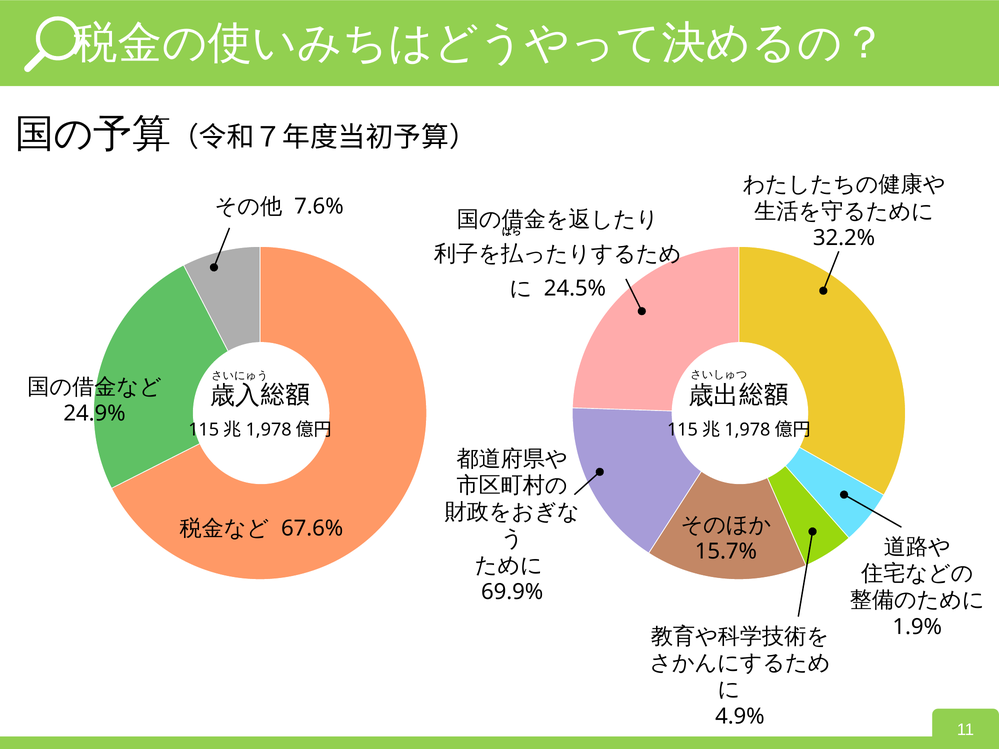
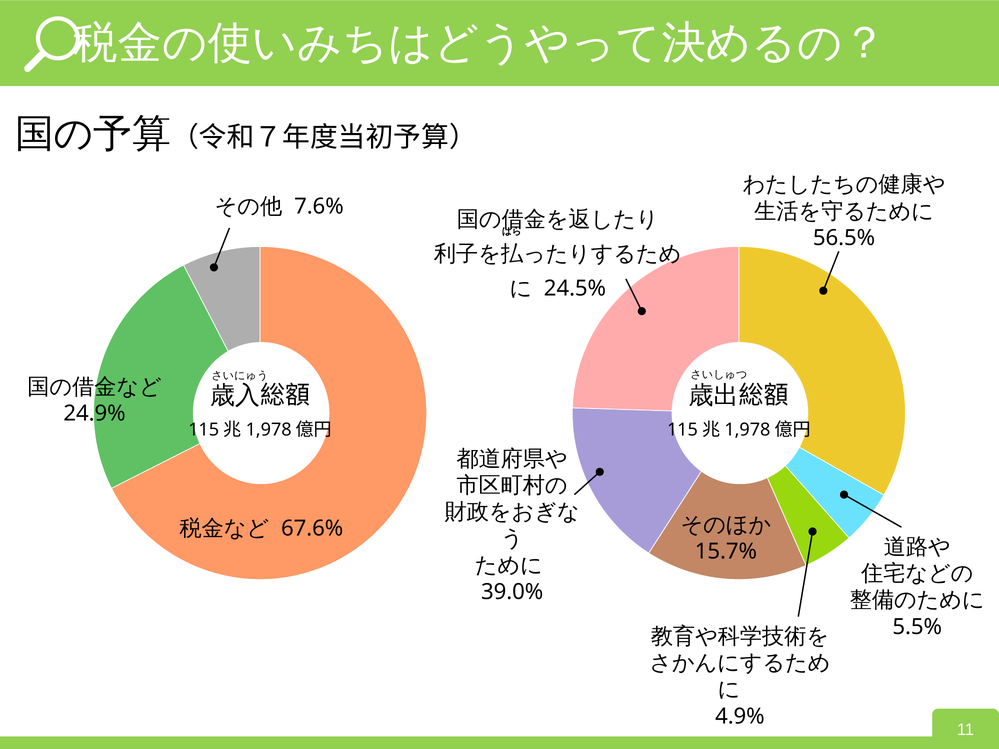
32.2%: 32.2% -> 56.5% (844, 238)
69.9%: 69.9% -> 39.0% (512, 592)
1.9%: 1.9% -> 5.5% (917, 627)
